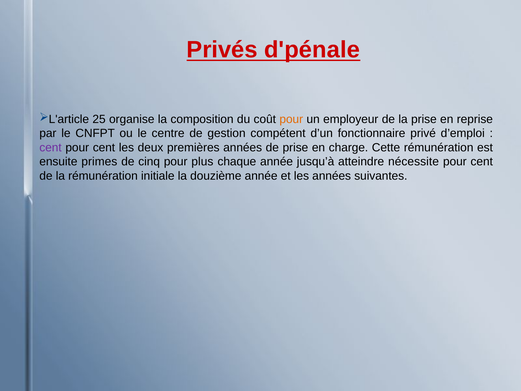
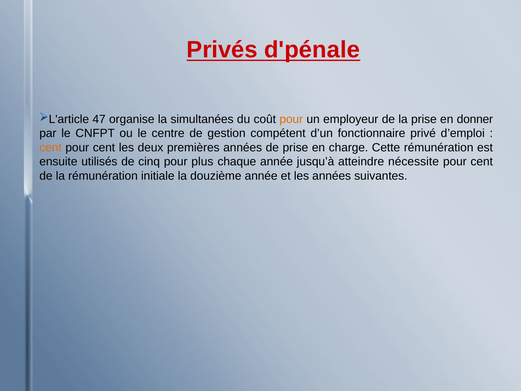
25: 25 -> 47 (99, 119)
composition: composition -> simultanées (202, 119)
reprise: reprise -> donner (475, 119)
cent colour: purple -> orange (51, 147)
primes: primes -> utilisés (99, 162)
